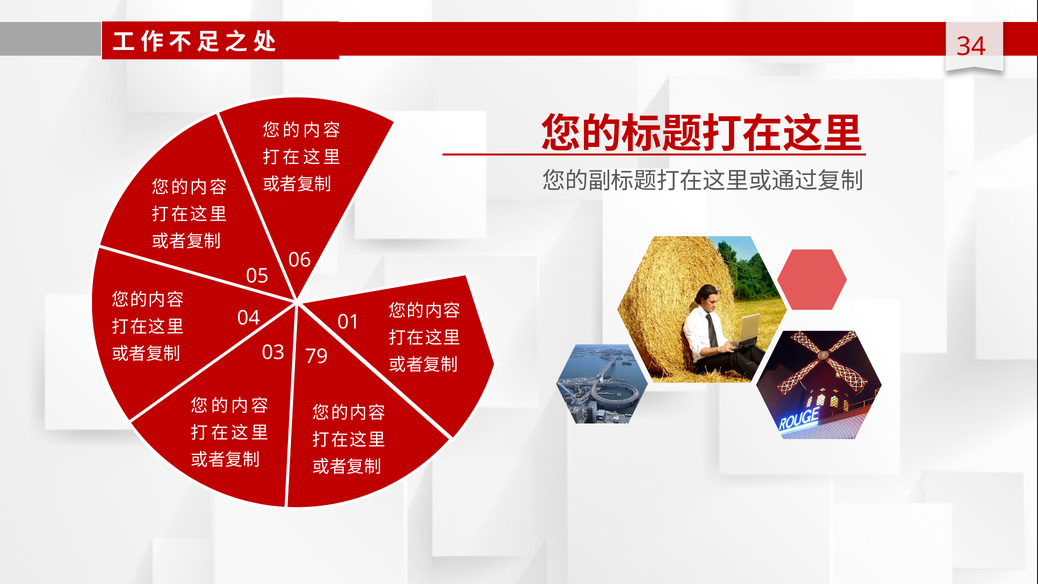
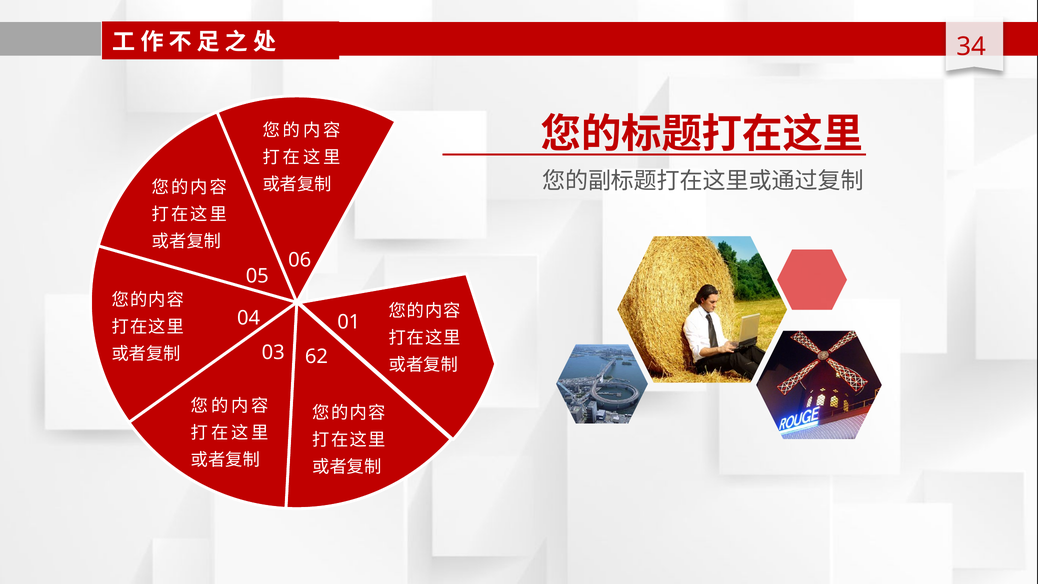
79: 79 -> 62 (316, 357)
